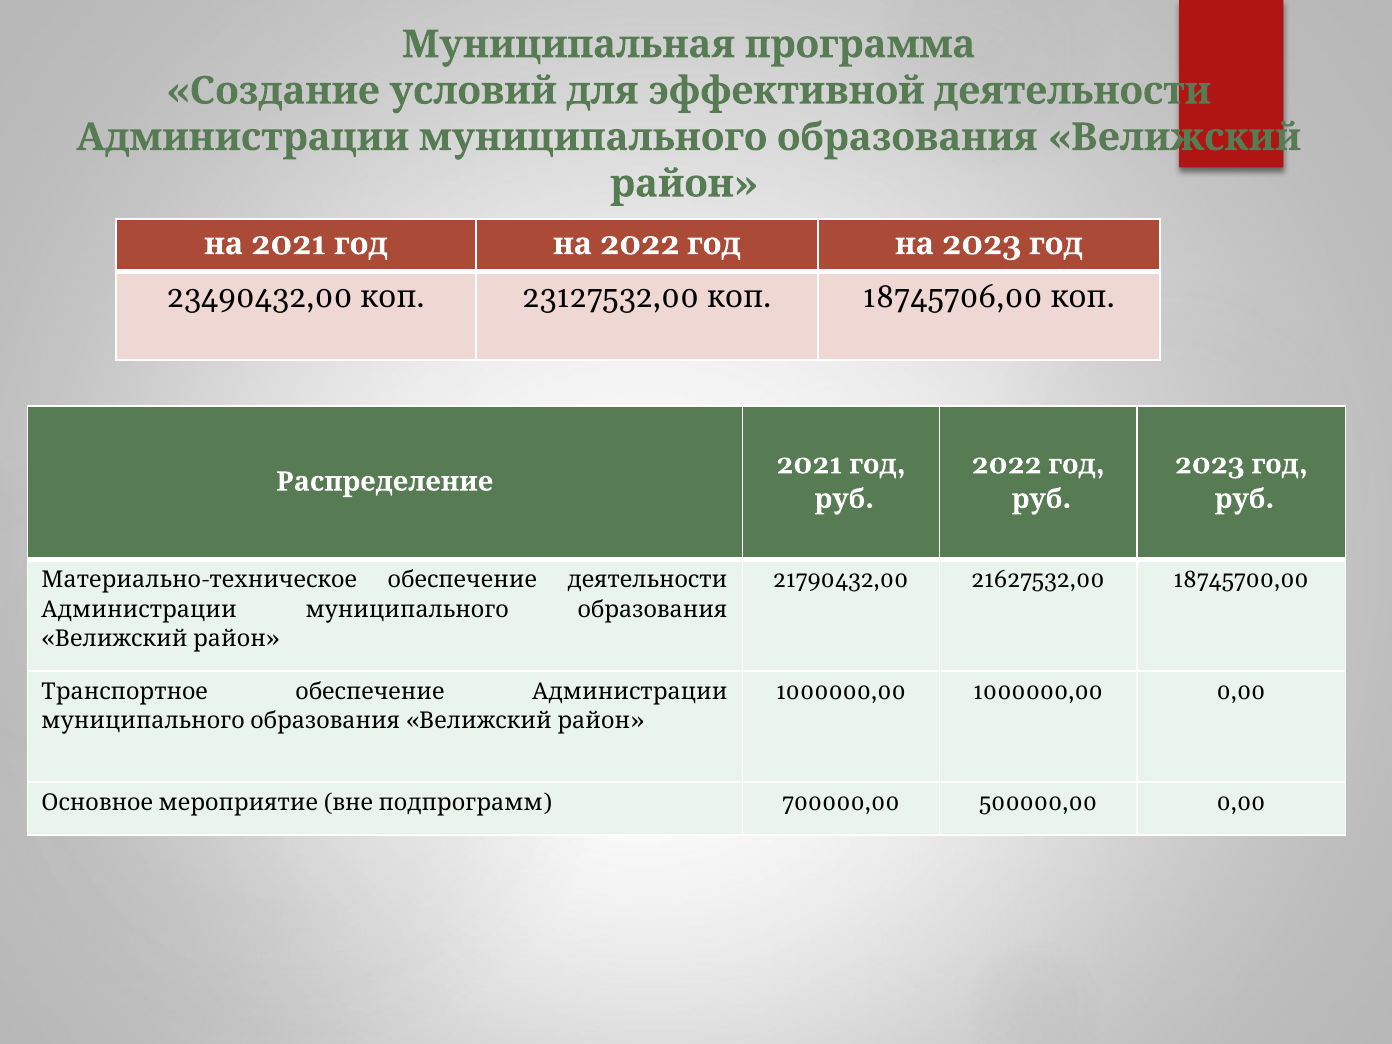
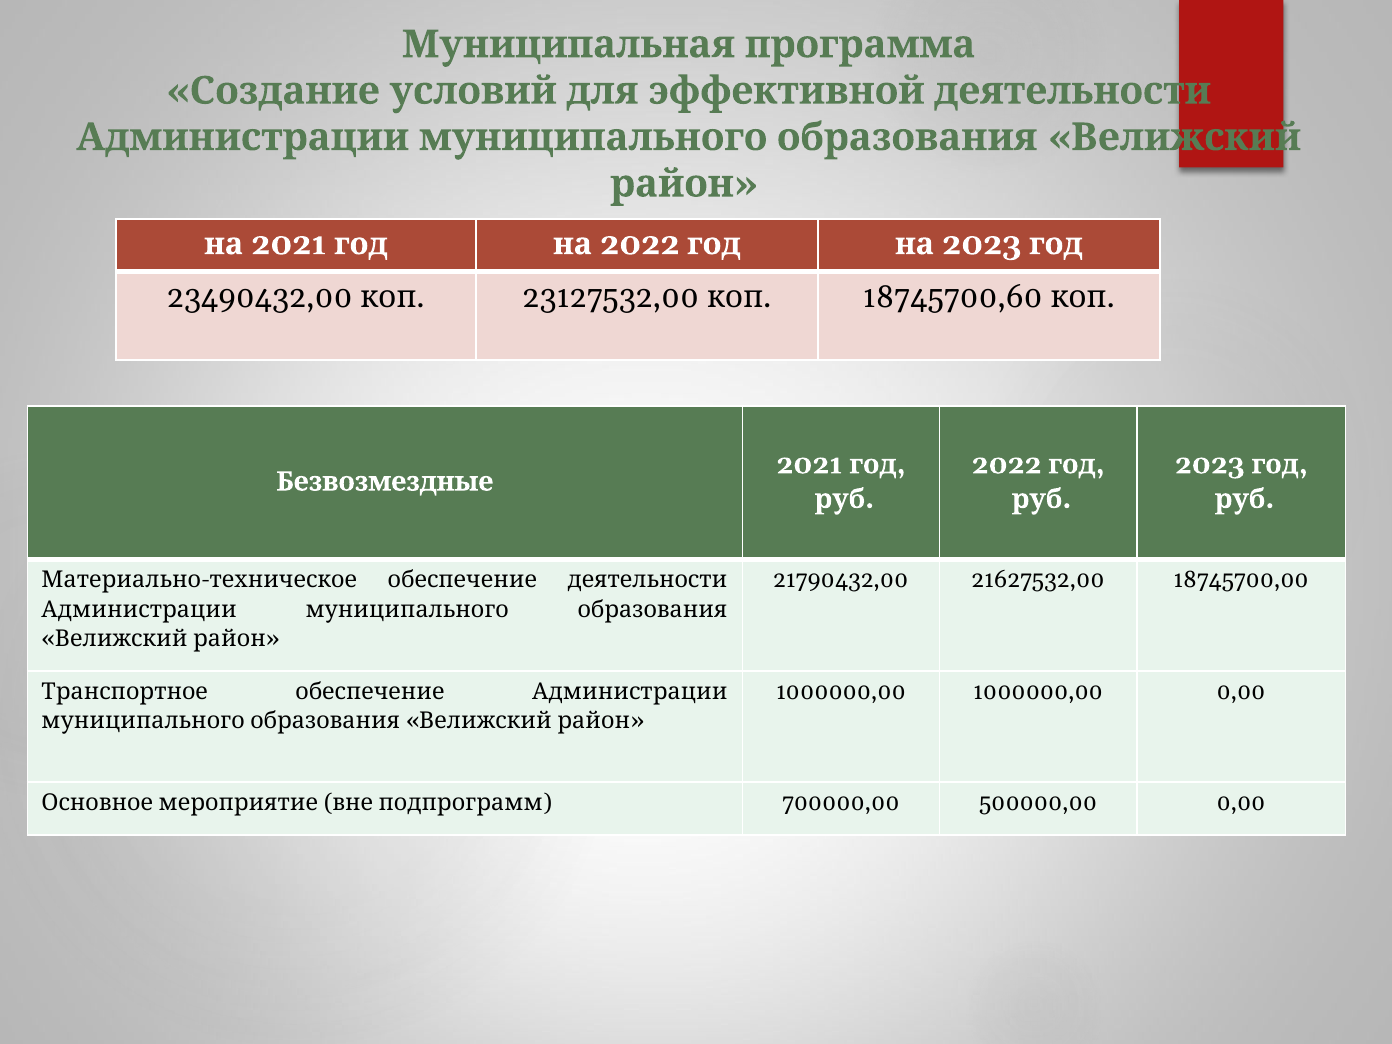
18745706,00: 18745706,00 -> 18745700,60 (953, 297)
Распределение: Распределение -> Безвозмездные (385, 482)
